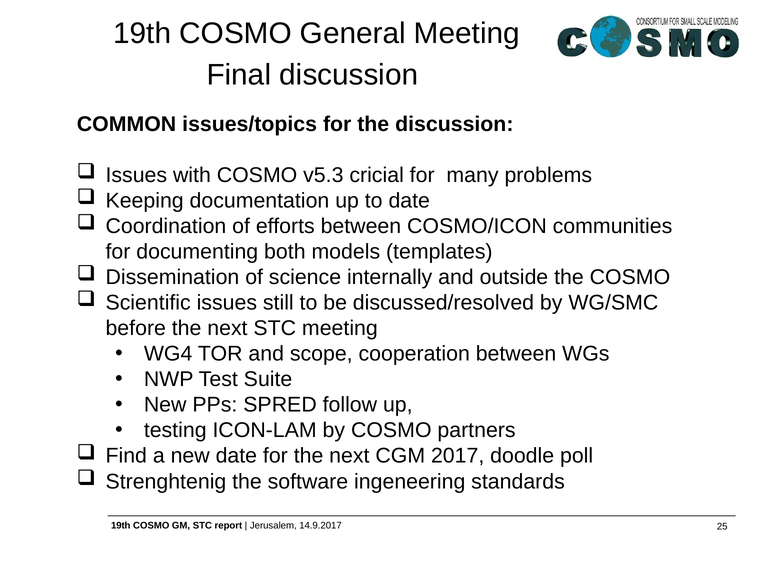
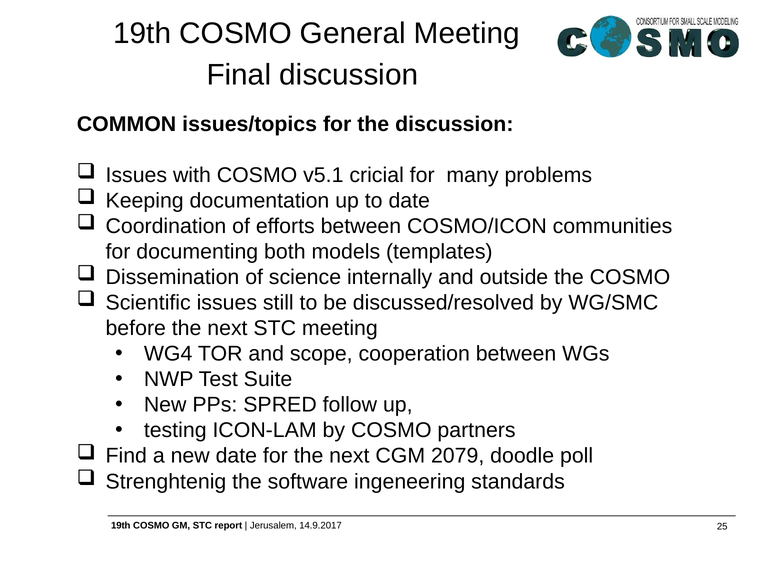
v5.3: v5.3 -> v5.1 (323, 175)
2017: 2017 -> 2079 (458, 456)
